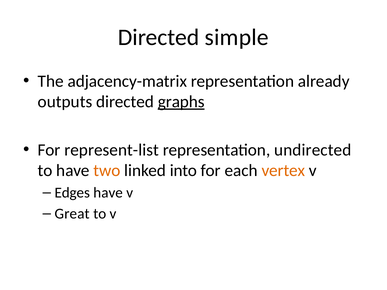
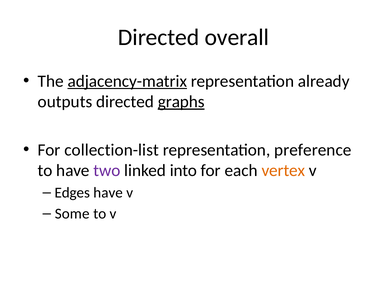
simple: simple -> overall (237, 37)
adjacency-matrix underline: none -> present (127, 81)
represent-list: represent-list -> collection-list (112, 150)
undirected: undirected -> preference (313, 150)
two colour: orange -> purple (107, 171)
Great: Great -> Some (72, 214)
